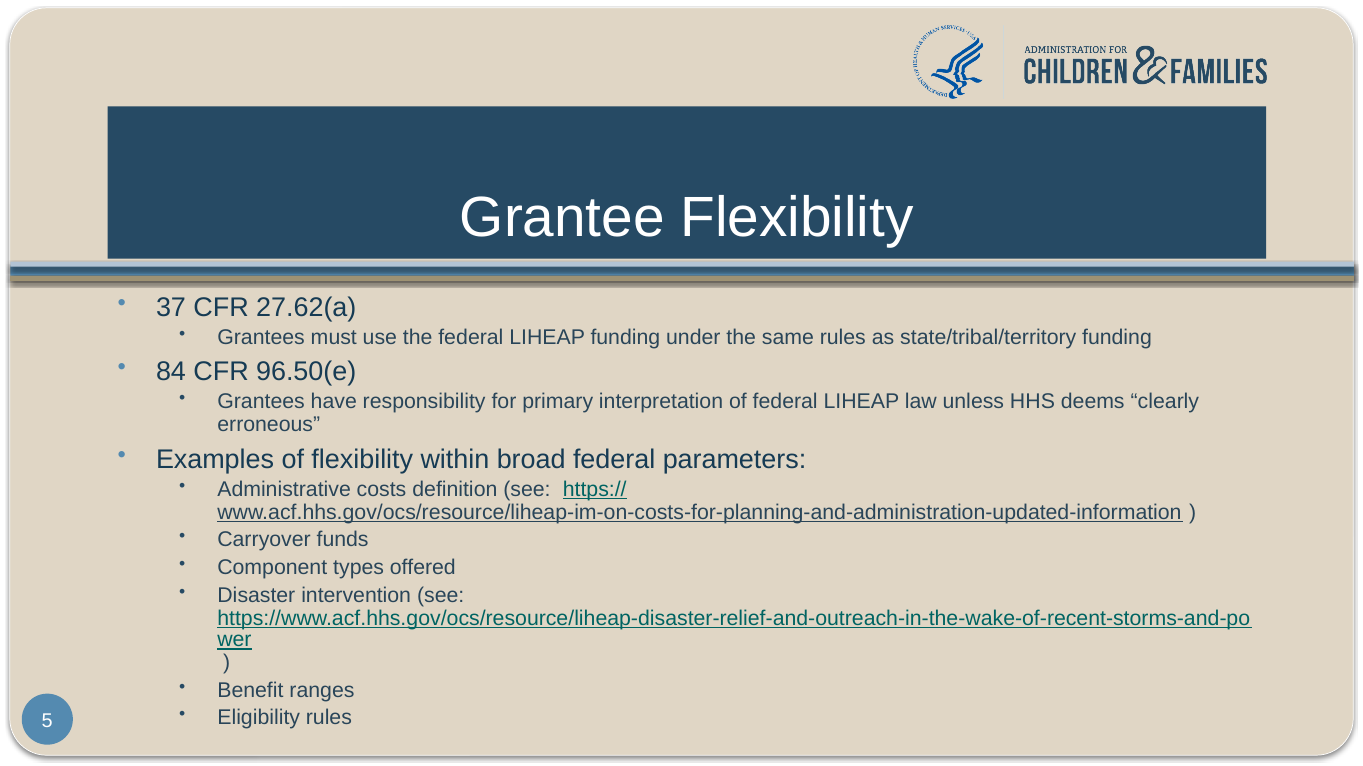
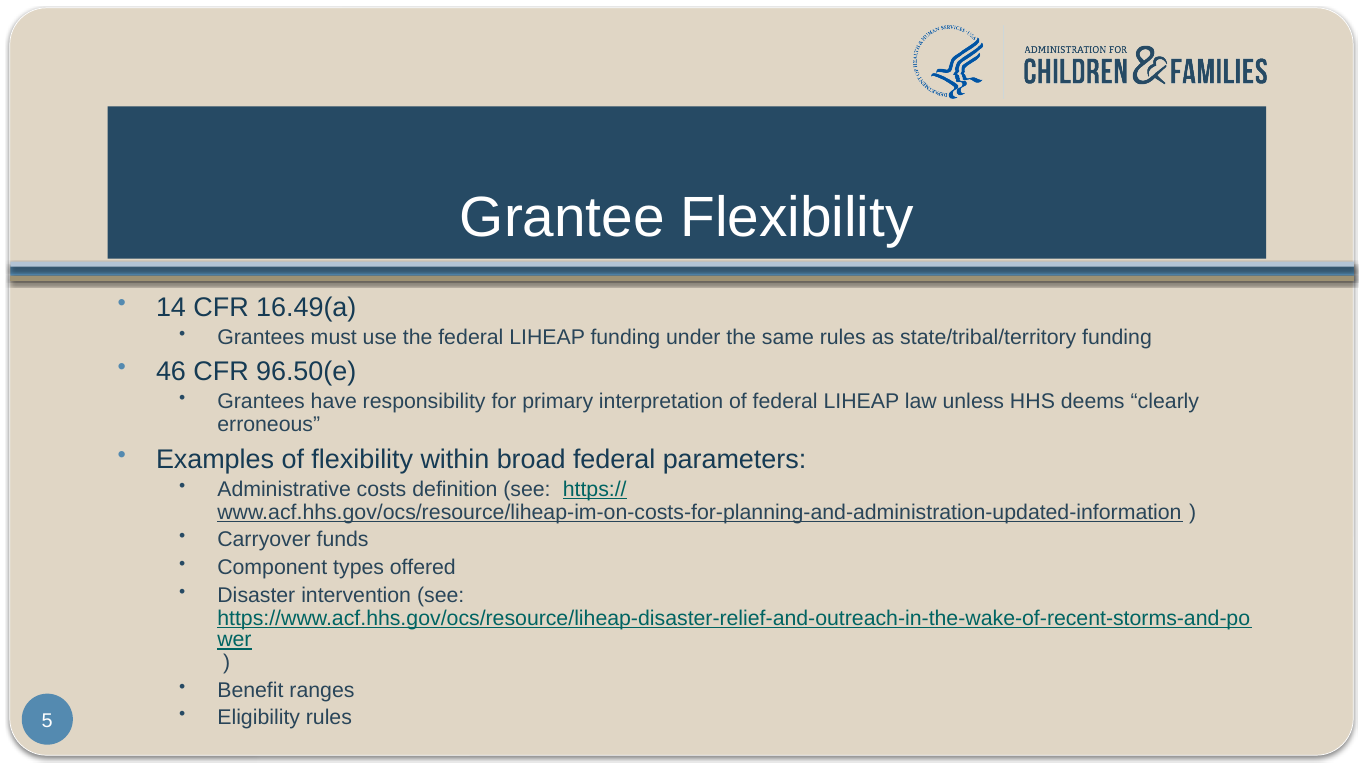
37: 37 -> 14 (171, 308)
27.62(a: 27.62(a -> 16.49(a (306, 308)
84: 84 -> 46 (171, 372)
